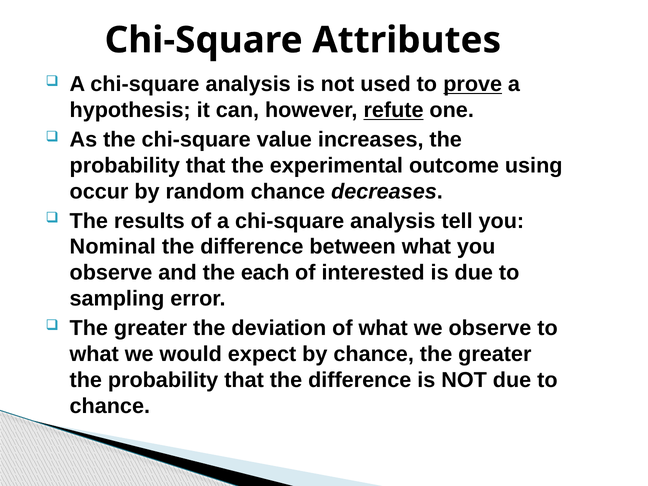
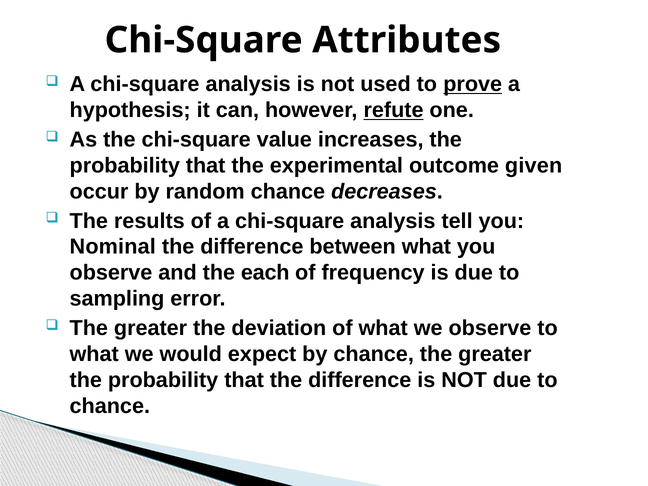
using: using -> given (534, 166)
interested: interested -> frequency (373, 273)
